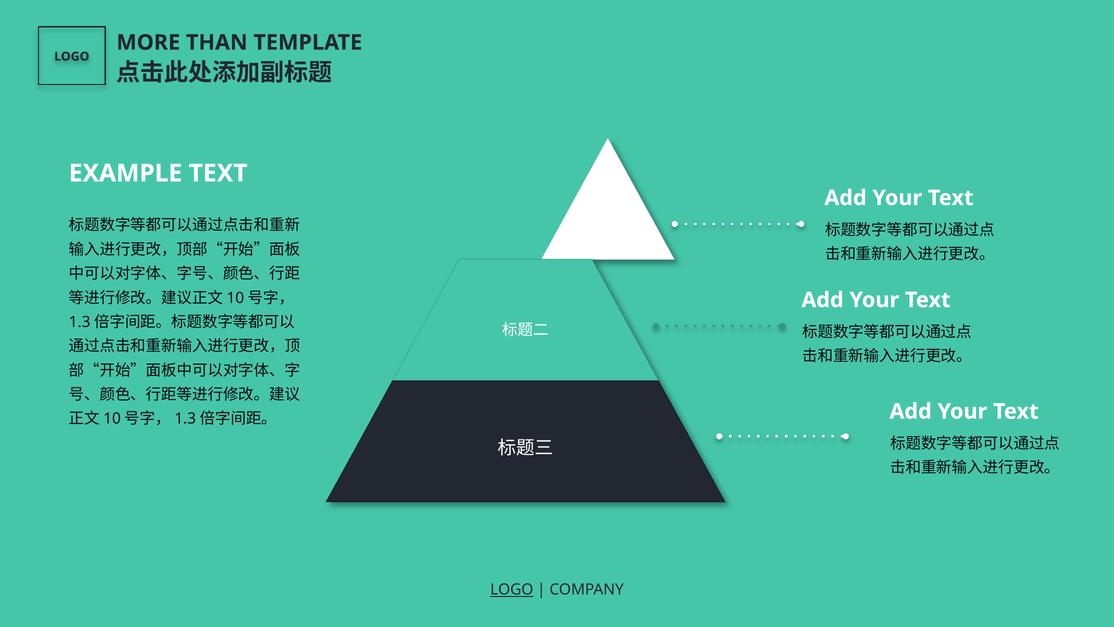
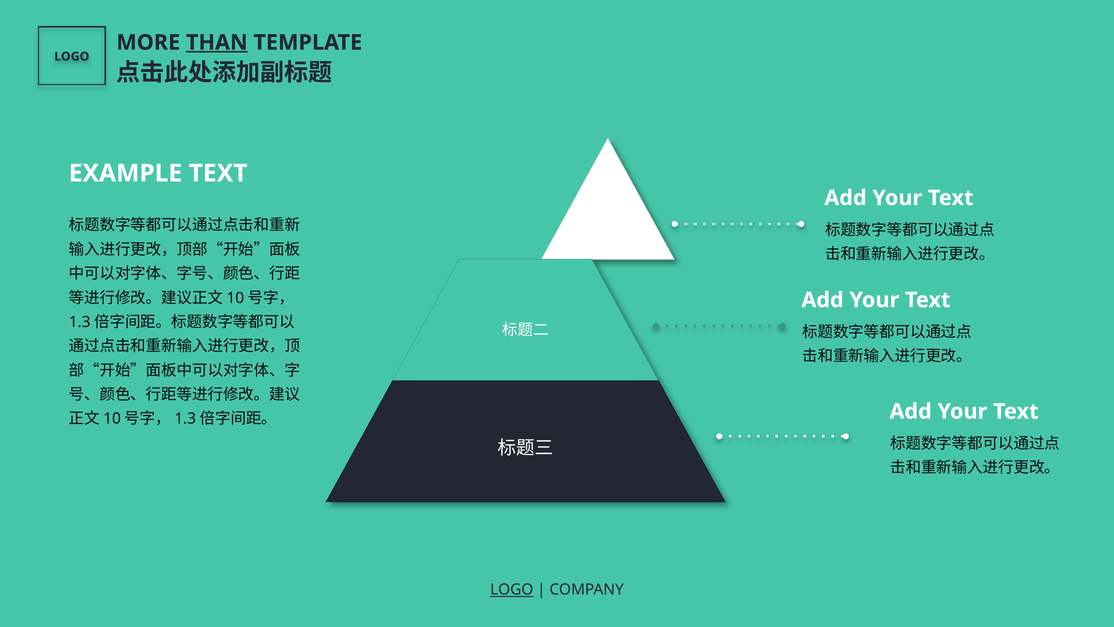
THAN underline: none -> present (217, 43)
